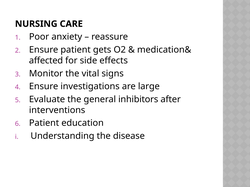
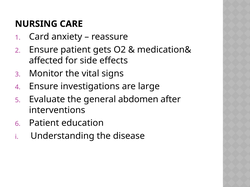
Poor: Poor -> Card (39, 37)
inhibitors: inhibitors -> abdomen (138, 100)
